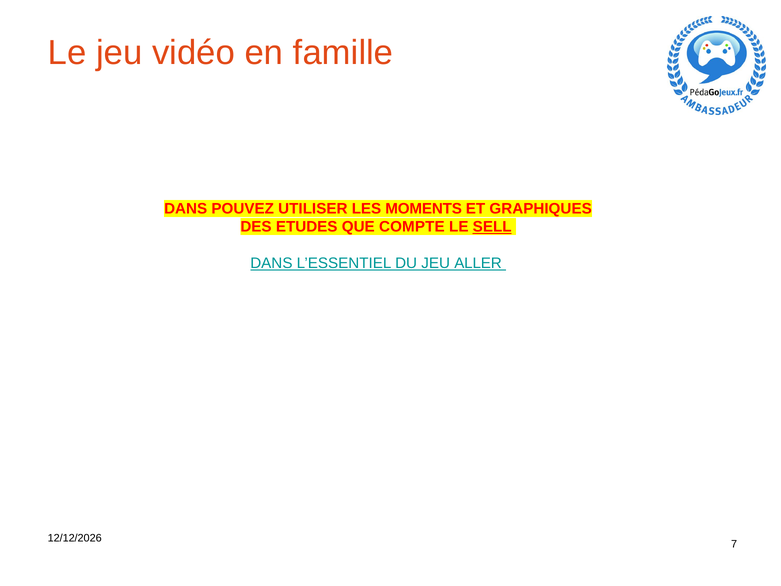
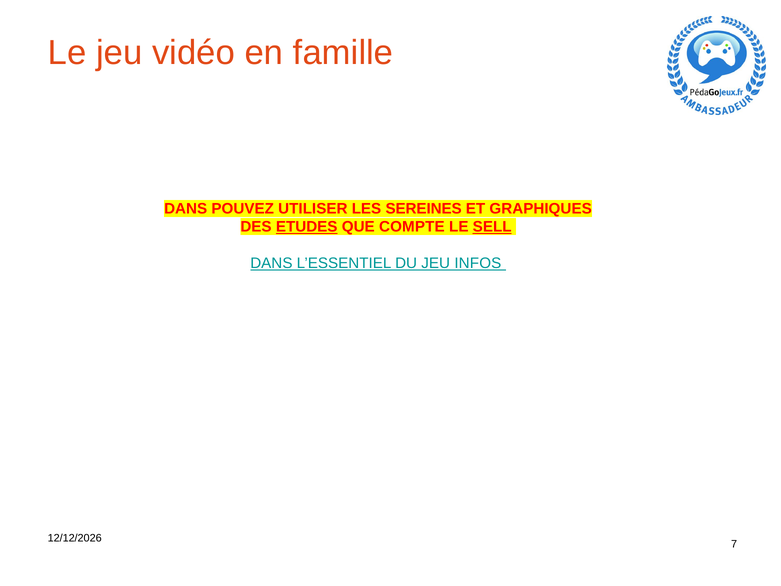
MOMENTS: MOMENTS -> SEREINES (424, 208)
ETUDES underline: none -> present (307, 227)
ALLER: ALLER -> INFOS (478, 263)
